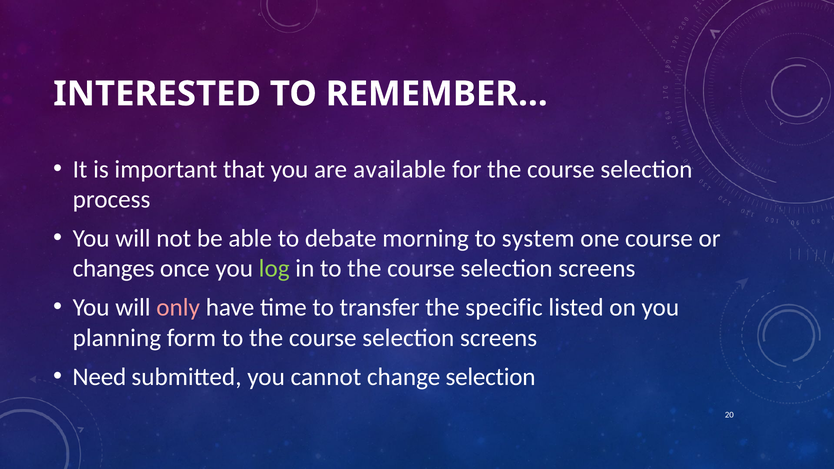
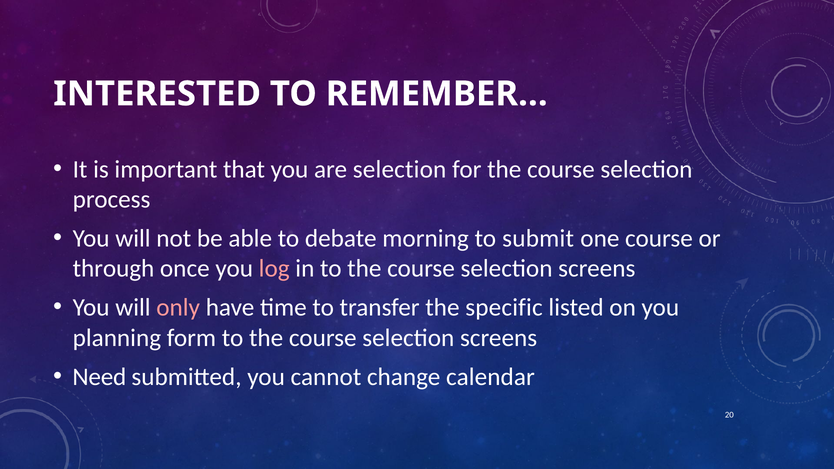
are available: available -> selection (400, 169)
system: system -> submit (538, 238)
changes: changes -> through (114, 269)
log colour: light green -> pink (274, 269)
change selection: selection -> calendar (490, 377)
